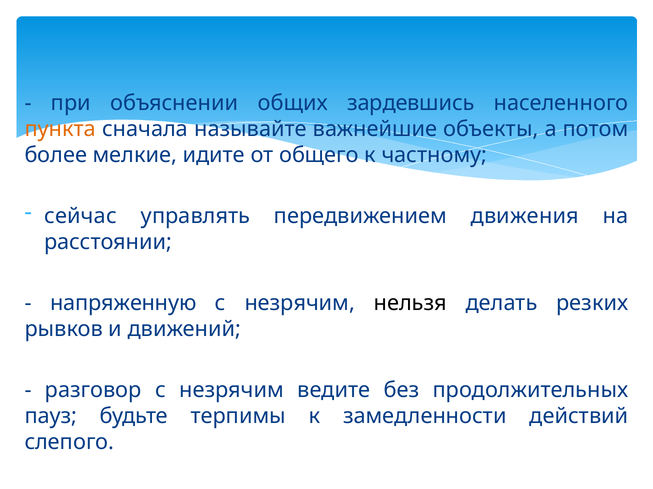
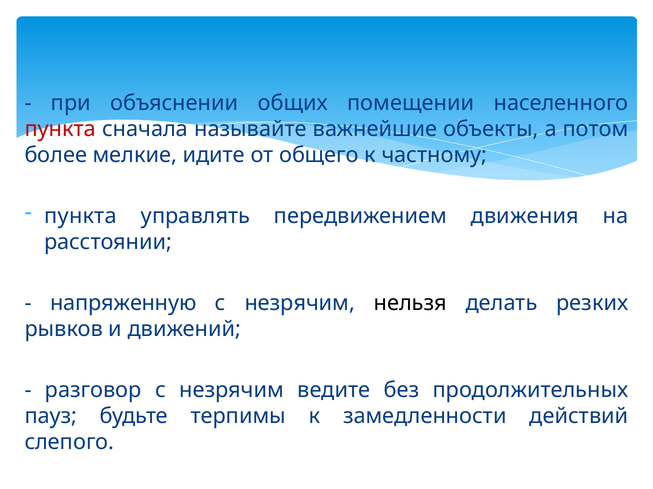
зардевшись: зардевшись -> помещении (411, 103)
пункта colour: orange -> red (60, 129)
сейчас: сейчас -> пункта (81, 216)
